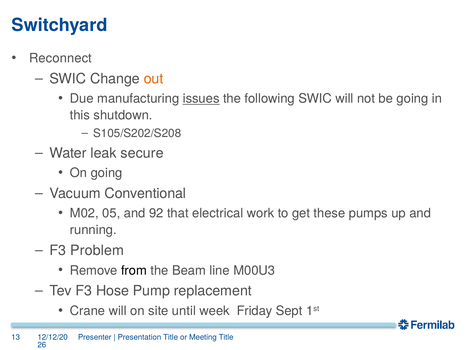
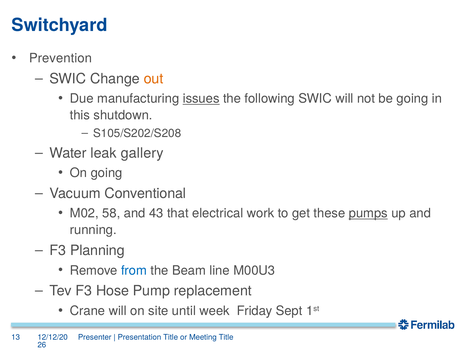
Reconnect: Reconnect -> Prevention (61, 58)
secure: secure -> gallery (142, 153)
05: 05 -> 58 (111, 213)
92: 92 -> 43 (156, 213)
pumps underline: none -> present (368, 213)
Problem: Problem -> Planning (97, 250)
from colour: black -> blue (134, 270)
